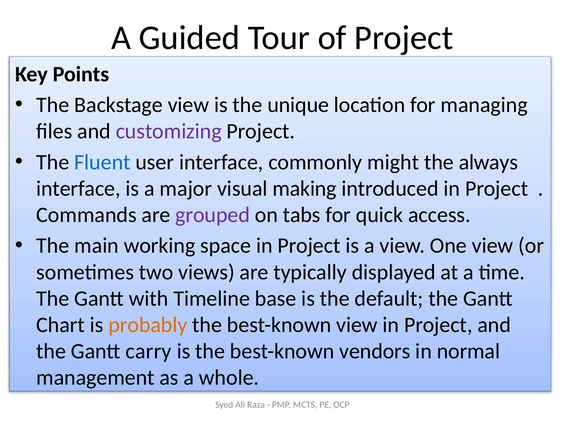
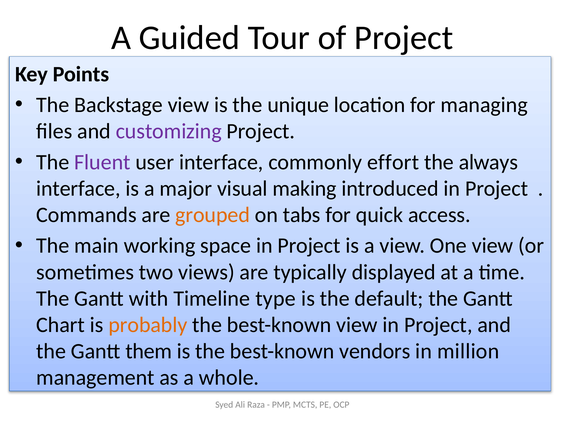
Fluent colour: blue -> purple (102, 162)
might: might -> effort (393, 162)
grouped colour: purple -> orange (213, 215)
base: base -> type (276, 298)
carry: carry -> them (149, 351)
normal: normal -> million (468, 351)
